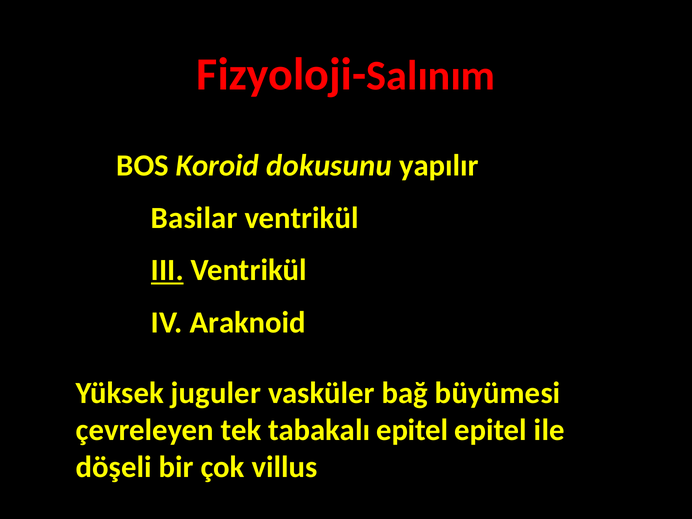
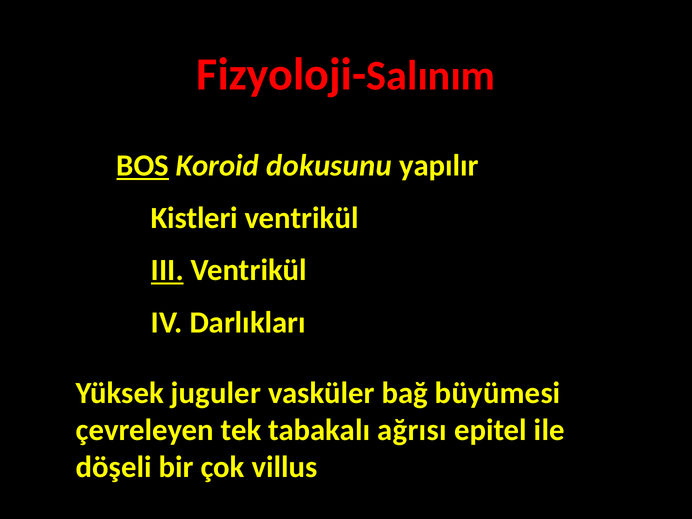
BOS underline: none -> present (143, 166)
Basilar: Basilar -> Kistleri (194, 218)
Araknoid: Araknoid -> Darlıkları (248, 323)
tabakalı epitel: epitel -> ağrısı (412, 430)
